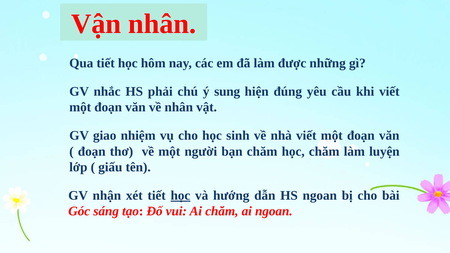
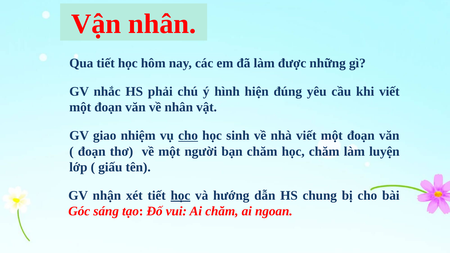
sung: sung -> hình (227, 91)
cho underline: none -> present (188, 136)
HS ngoan: ngoan -> chung (320, 196)
